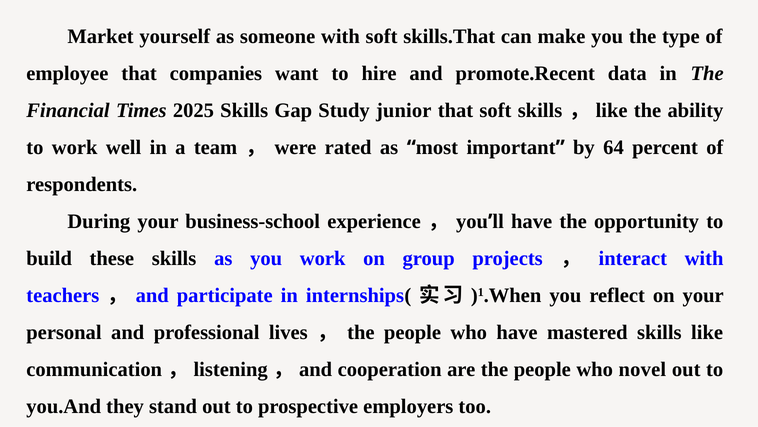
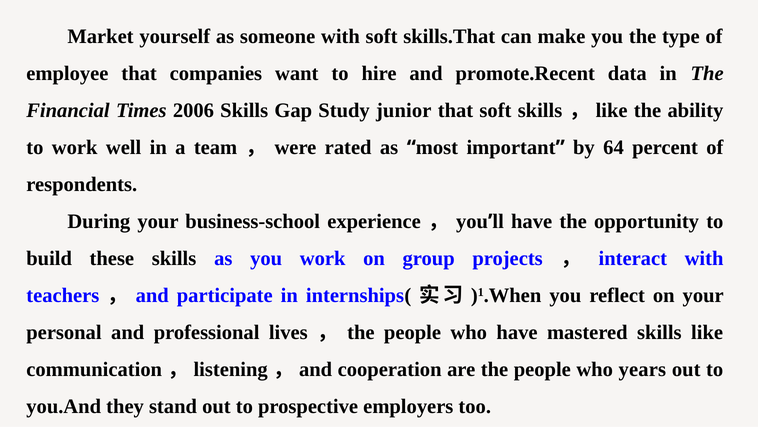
2025: 2025 -> 2006 (193, 111)
novel: novel -> years (642, 369)
